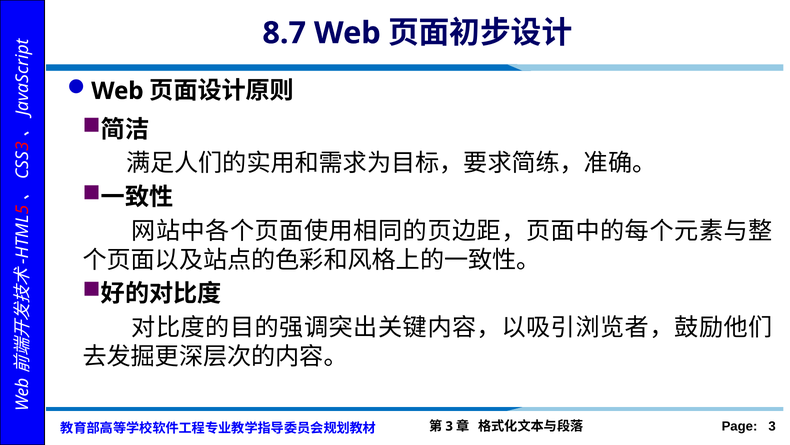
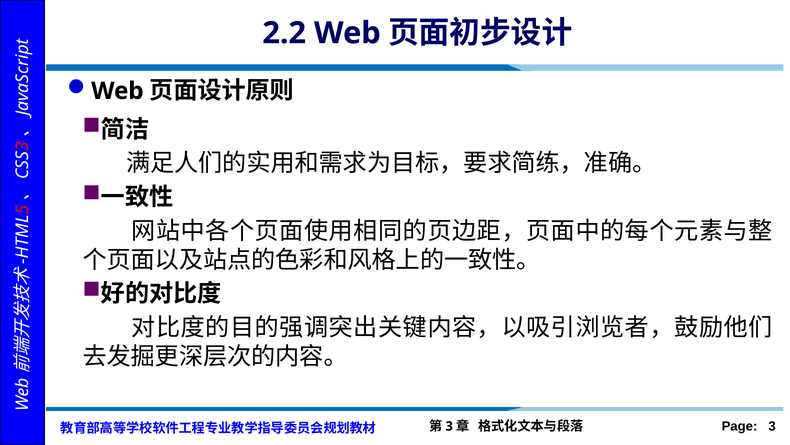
8.7: 8.7 -> 2.2 (284, 33)
